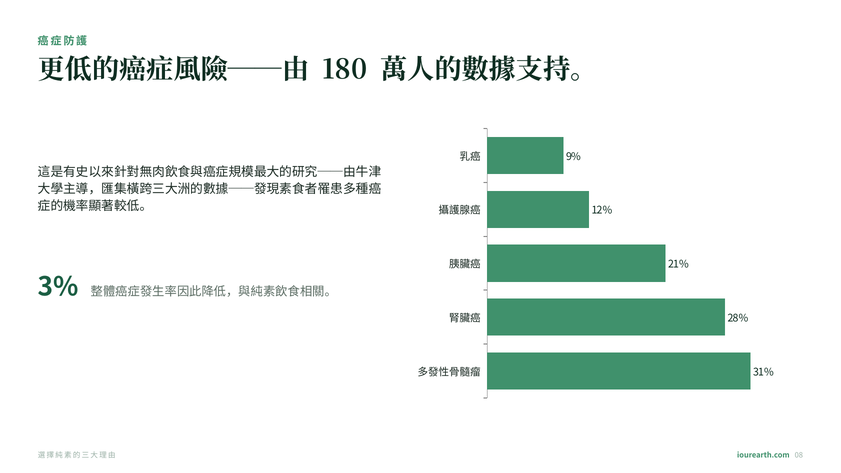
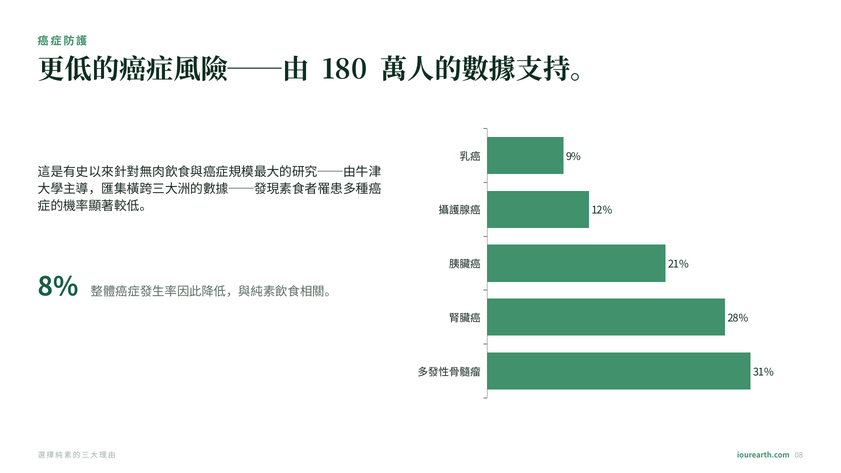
3%: 3% -> 8% (58, 287)
